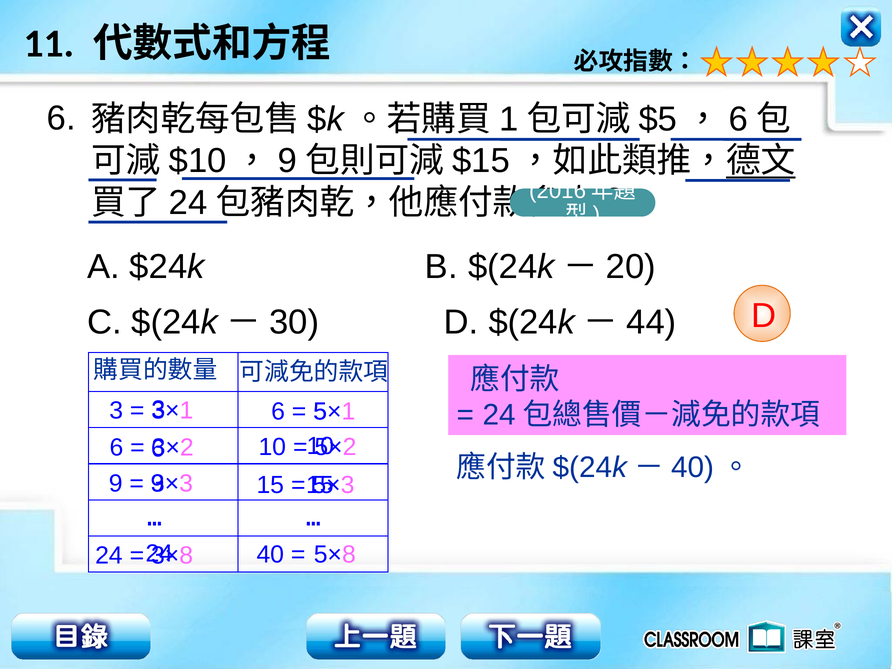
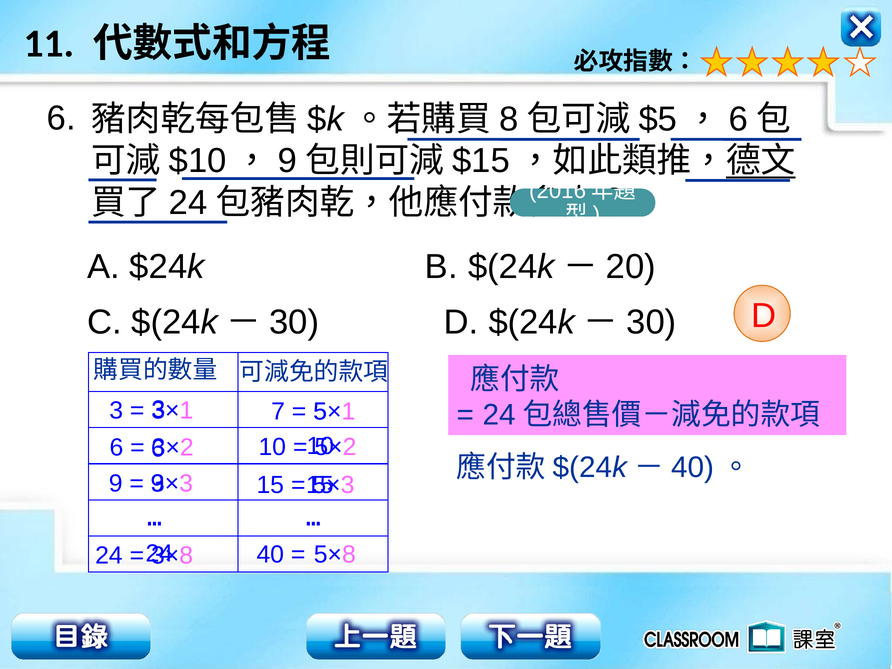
1: 1 -> 8 (509, 119)
44: 44 -> 30 (651, 323)
6: 6 -> 7 (278, 412)
